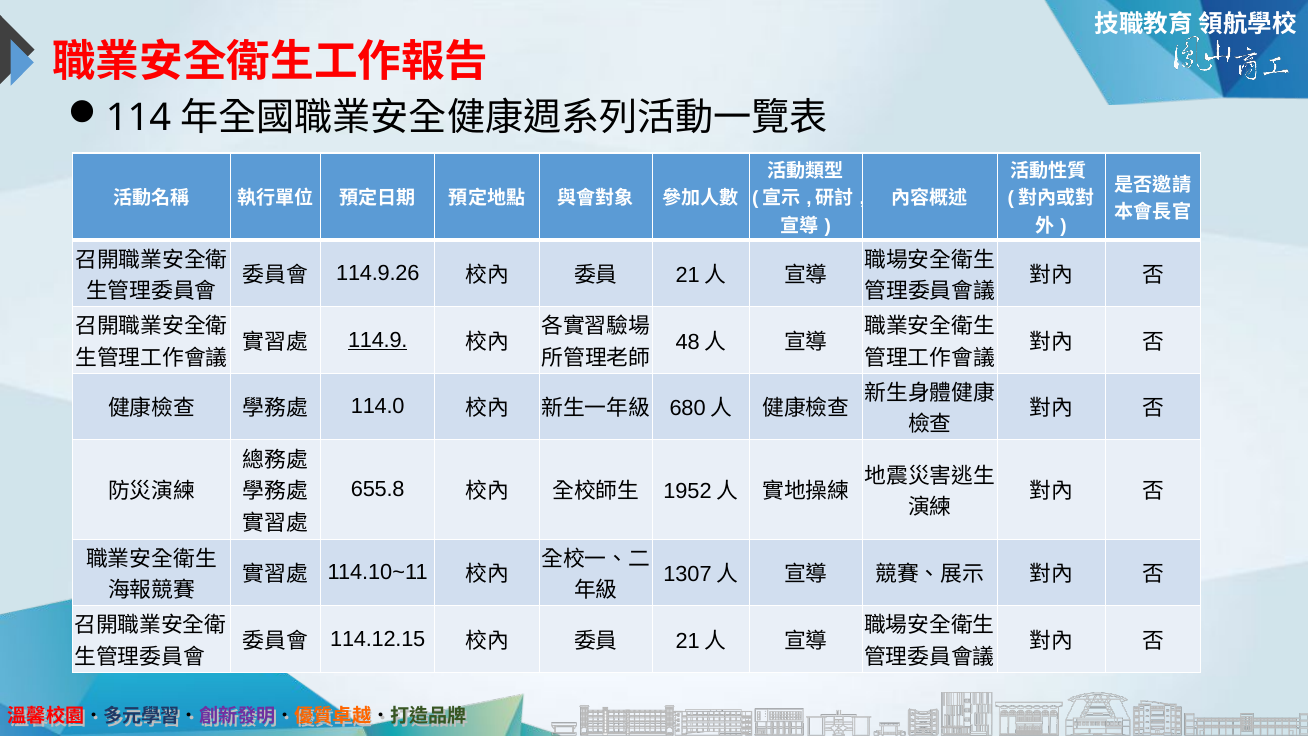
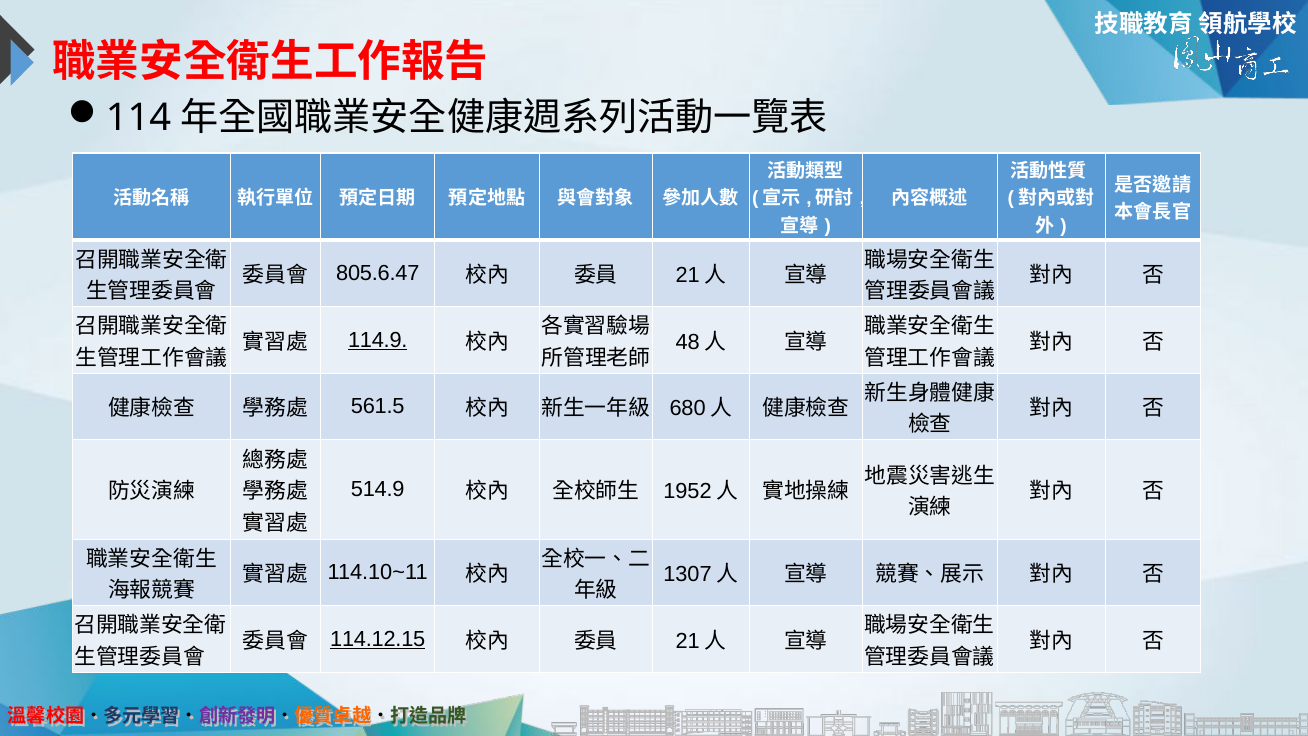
114.9.26: 114.9.26 -> 805.6.47 (378, 274)
114.0: 114.0 -> 561.5 (378, 407)
655.8: 655.8 -> 514.9 (378, 490)
114.12.15 underline: none -> present (378, 639)
